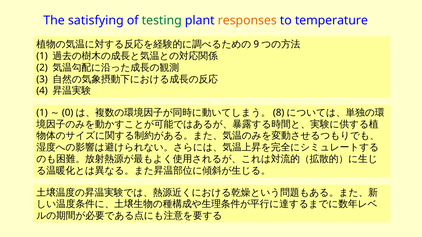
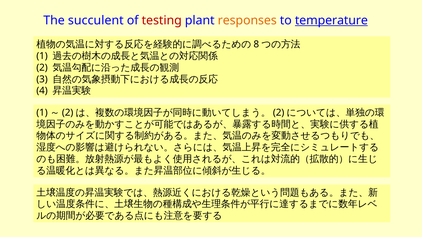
satisfying: satisfying -> succulent (96, 20)
testing colour: green -> red (162, 20)
temperature underline: none -> present (331, 20)
9: 9 -> 8 (256, 45)
0: 0 -> 2 (68, 113)
8: 8 -> 2 (279, 113)
